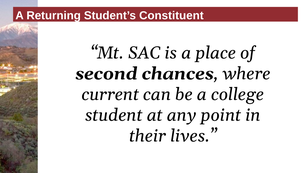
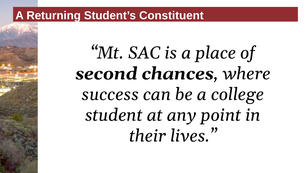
current: current -> success (110, 94)
